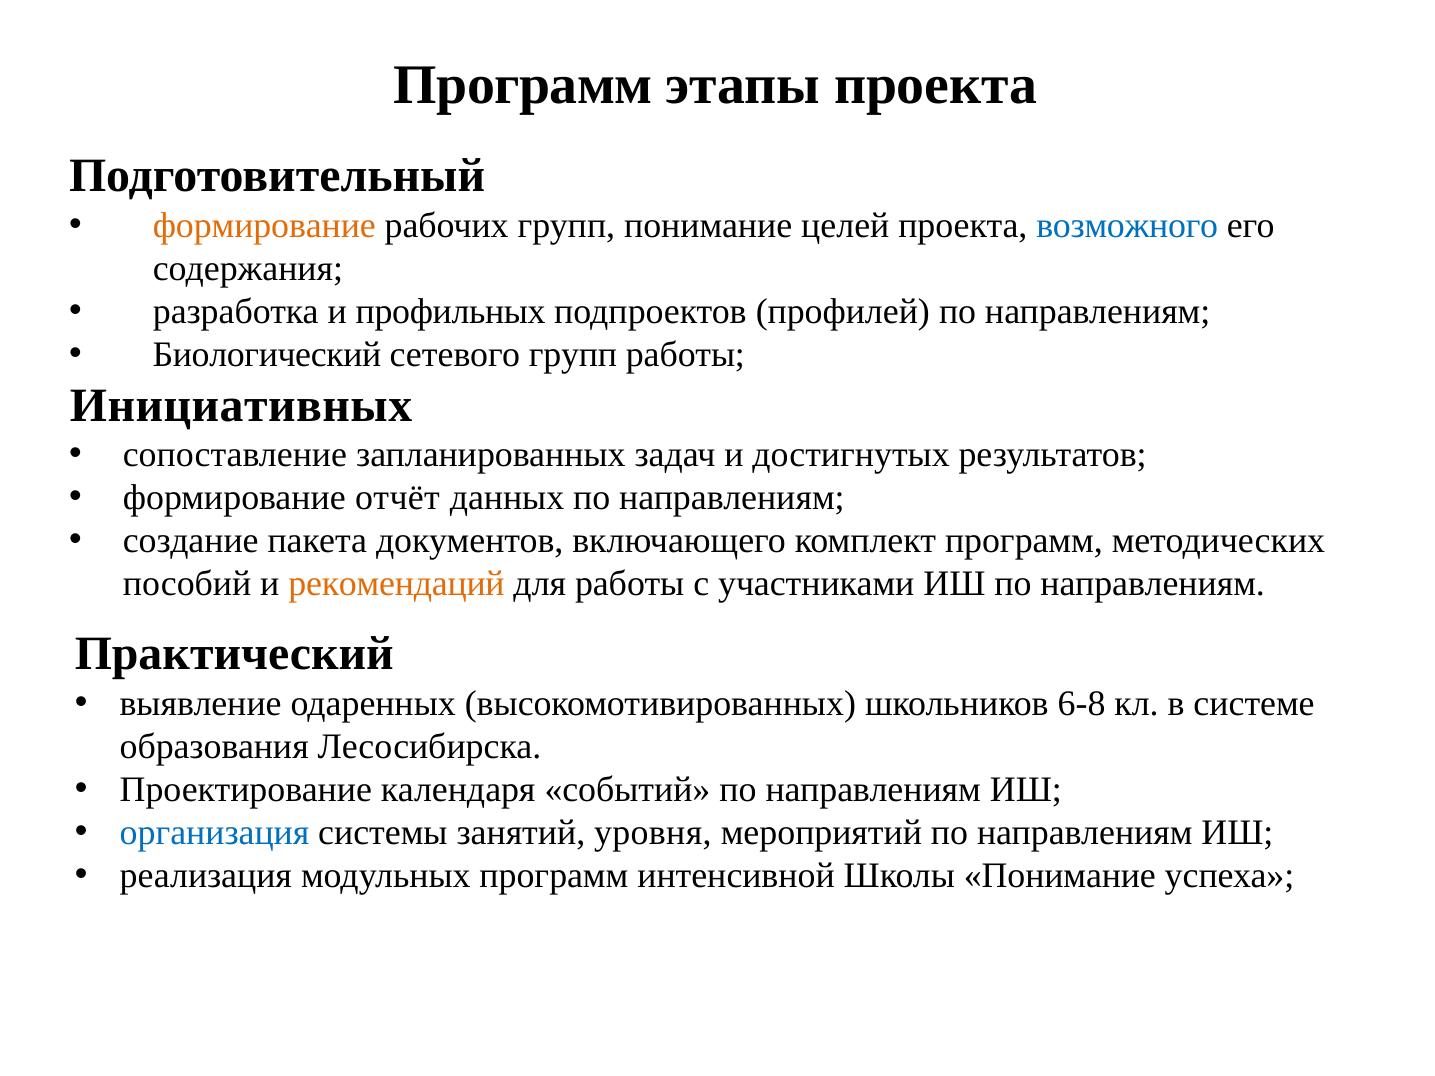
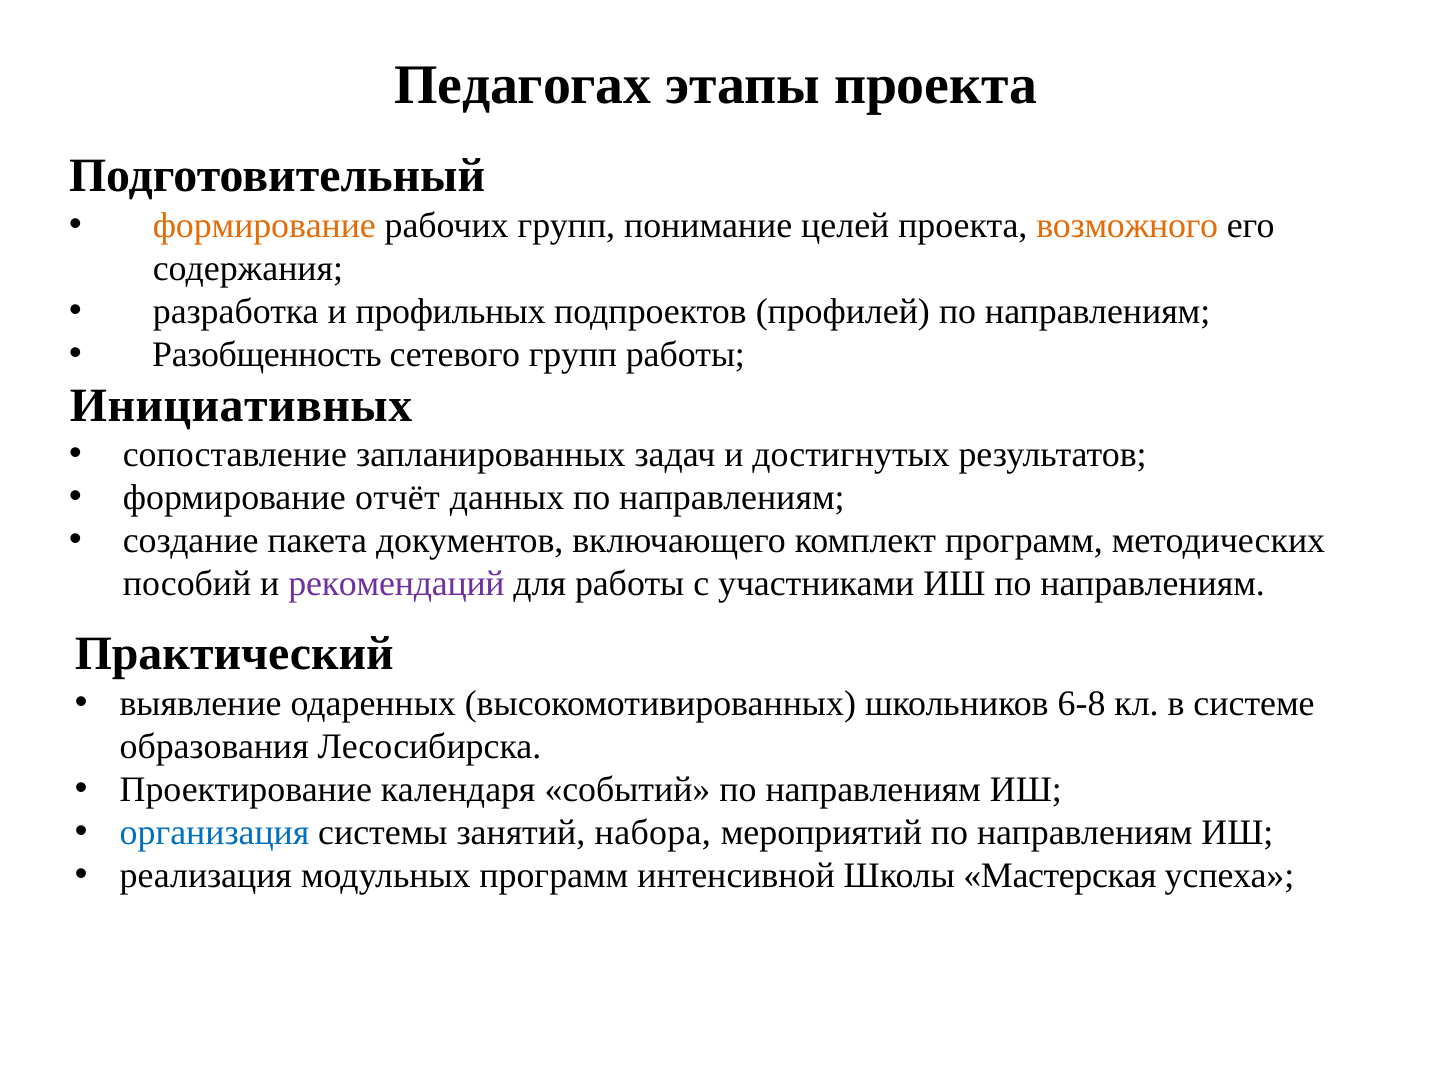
Программ: Программ -> Педагогах (523, 85)
возможного colour: blue -> orange (1127, 225)
Биологический: Биологический -> Разобщенность (267, 354)
рекомендаций colour: orange -> purple (397, 584)
уровня: уровня -> набора (653, 833)
Школы Понимание: Понимание -> Мастерская (1060, 876)
